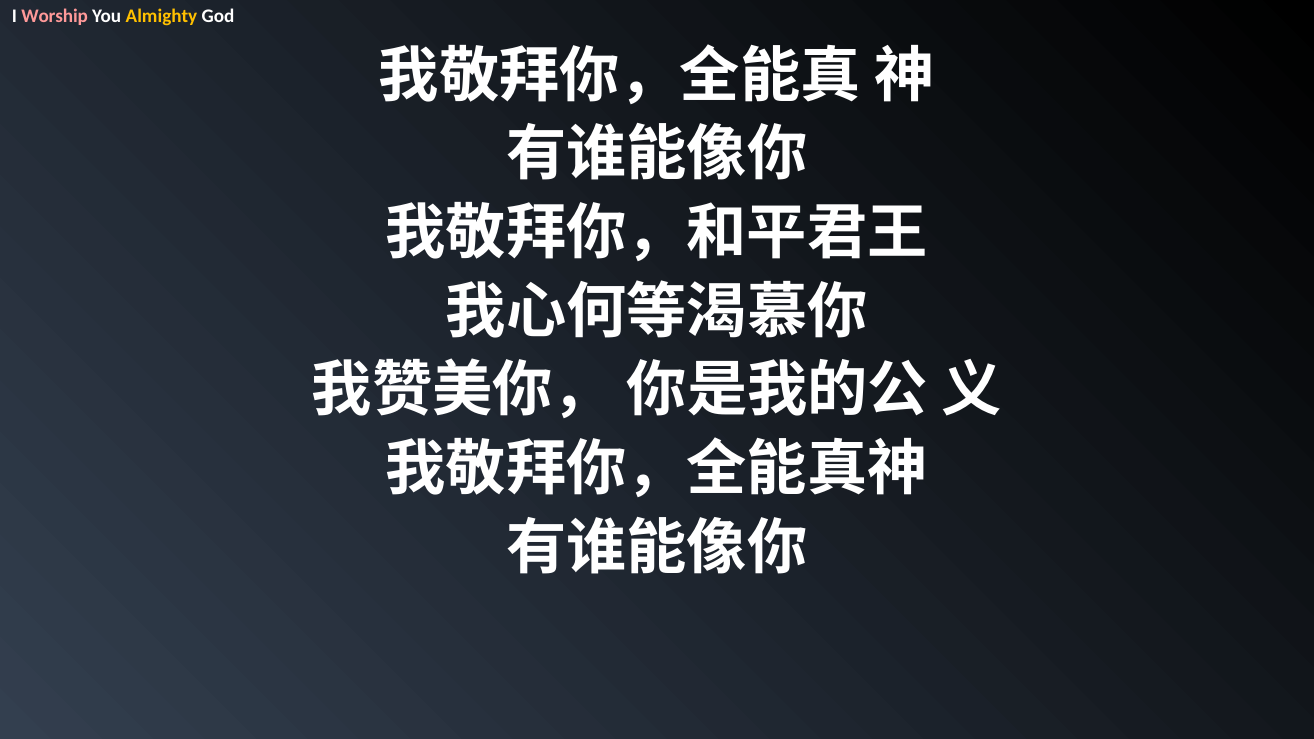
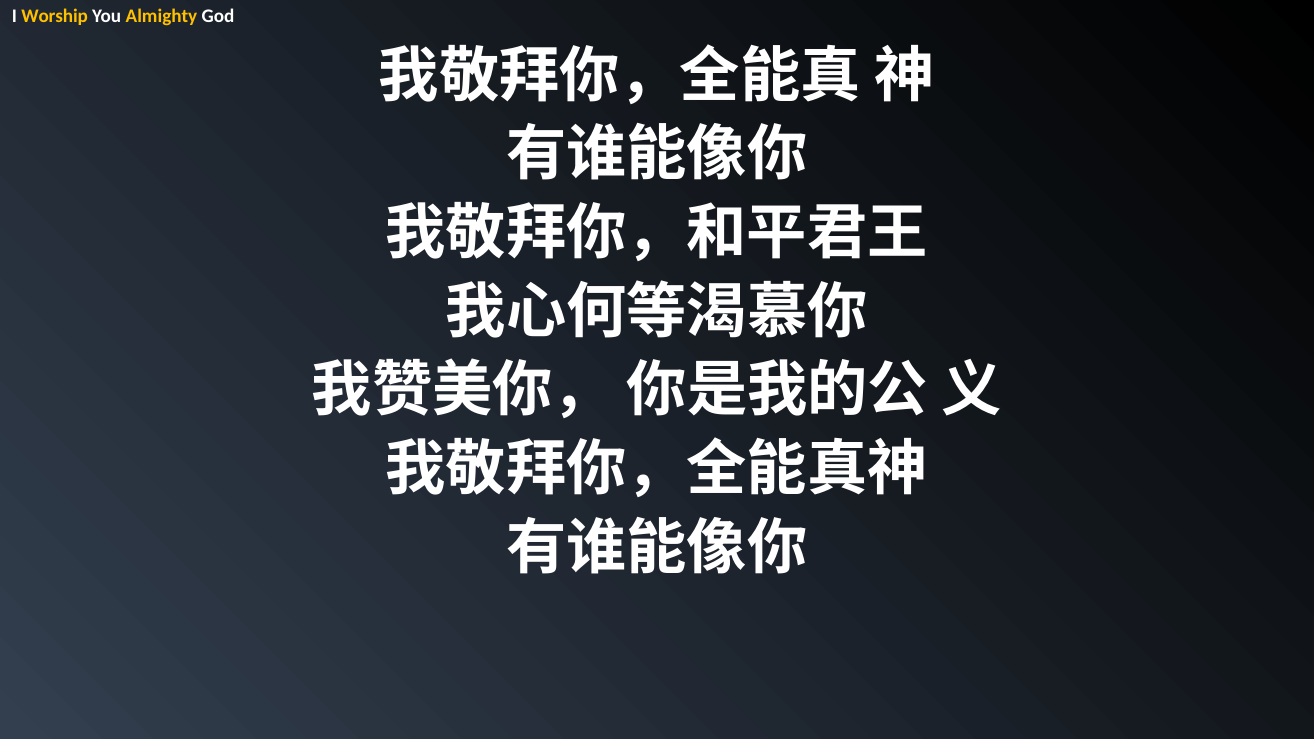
Worship colour: pink -> yellow (55, 16)
